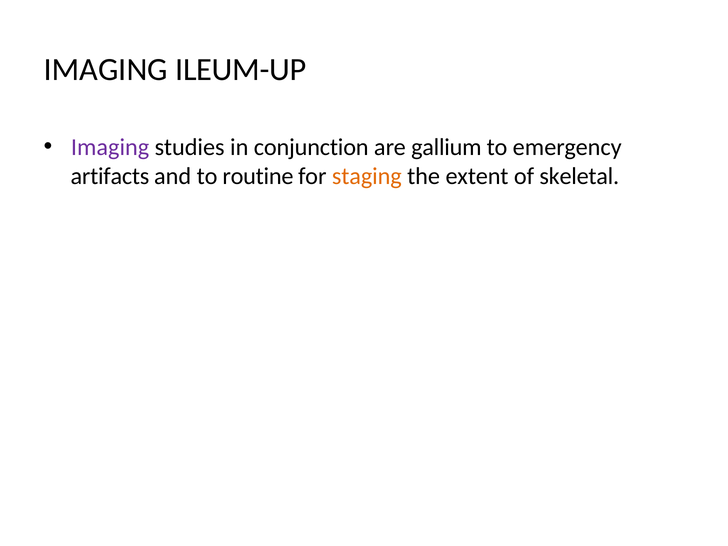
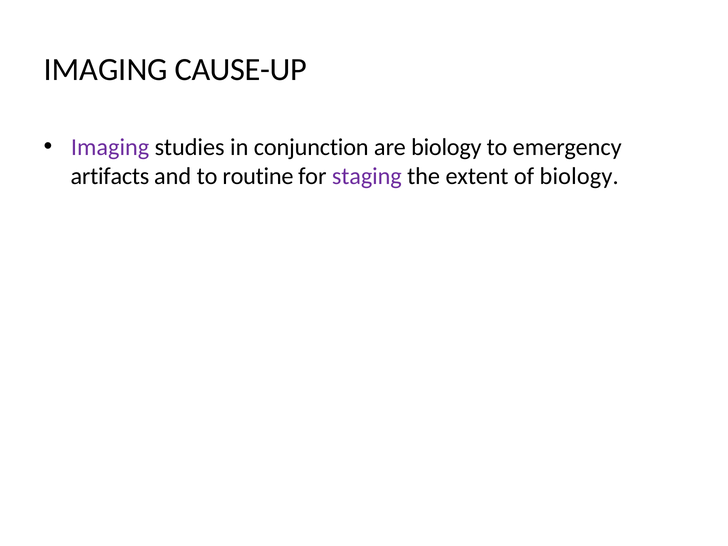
ILEUM-UP: ILEUM-UP -> CAUSE-UP (241, 70)
are gallium: gallium -> biology (446, 147)
staging colour: orange -> purple (367, 176)
of skeletal: skeletal -> biology (579, 176)
